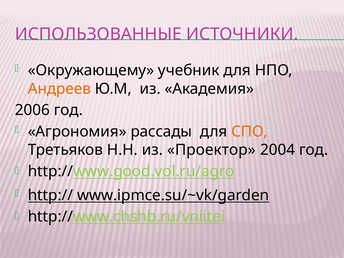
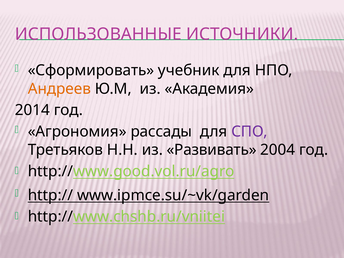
Окружающему: Окружающему -> Сформировать (91, 70)
2006: 2006 -> 2014 (32, 110)
СПО colour: orange -> purple (249, 132)
Проектор: Проектор -> Развивать (212, 150)
